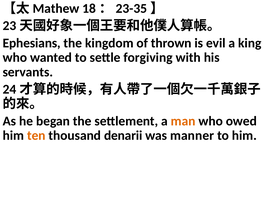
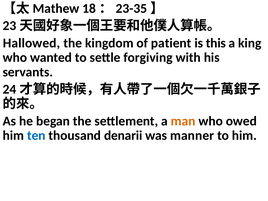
Ephesians: Ephesians -> Hallowed (32, 43)
thrown: thrown -> patient (171, 43)
evil: evil -> this (216, 43)
ten colour: orange -> blue (36, 135)
